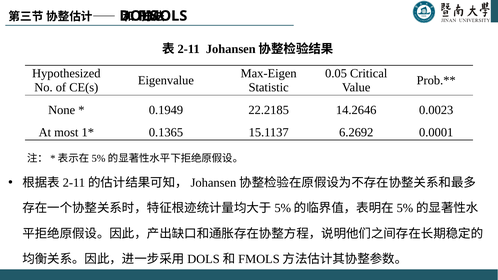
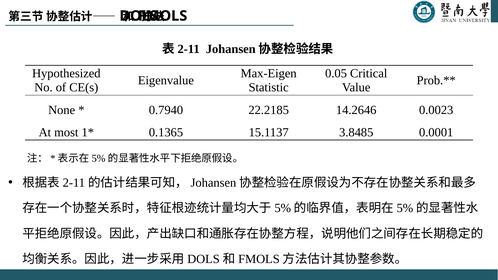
0.1949: 0.1949 -> 0.7940 (166, 110)
6.2692: 6.2692 -> 3.8485 (356, 132)
